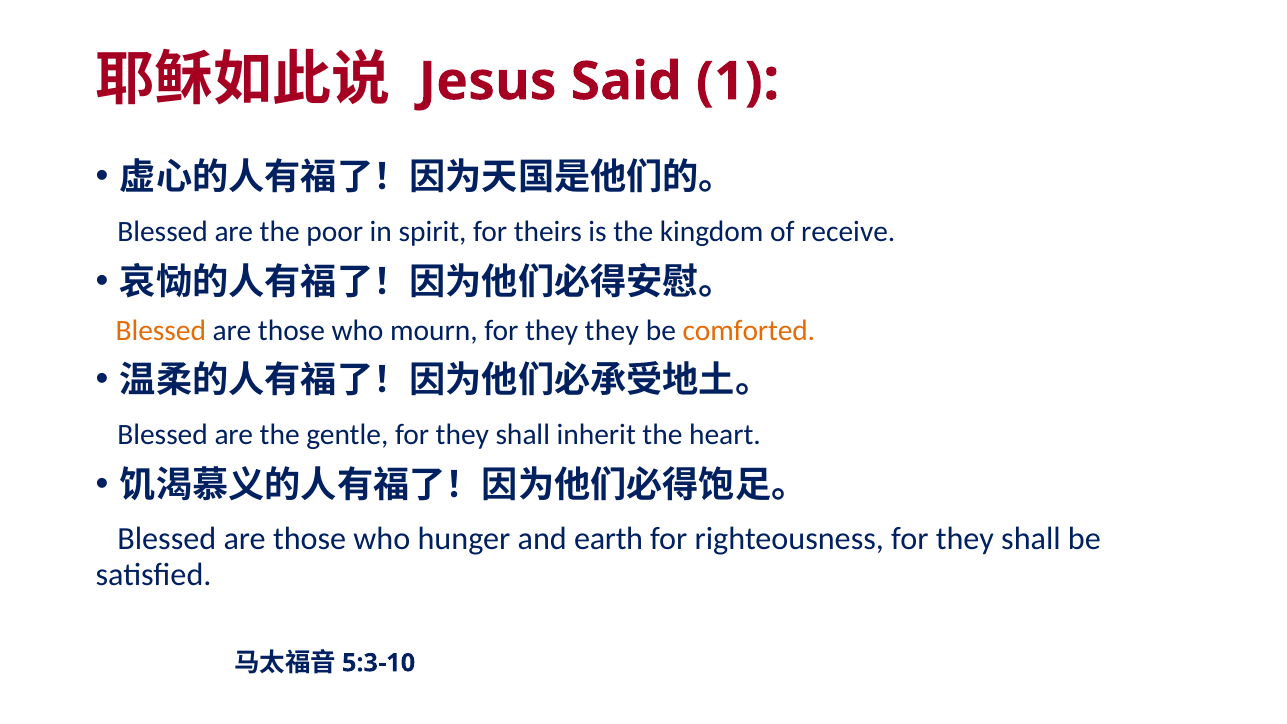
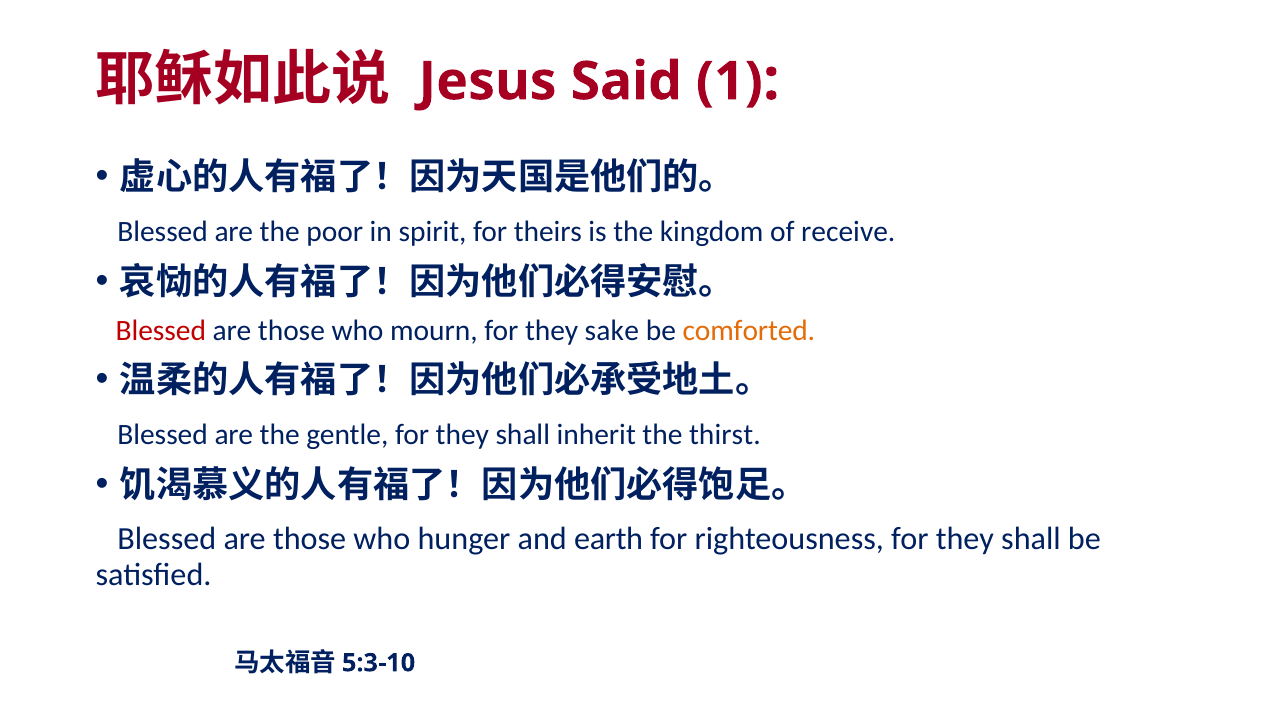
Blessed colour: orange -> red (161, 331)
they they: they -> sake (612, 331)
heart: heart -> thirst (725, 435)
